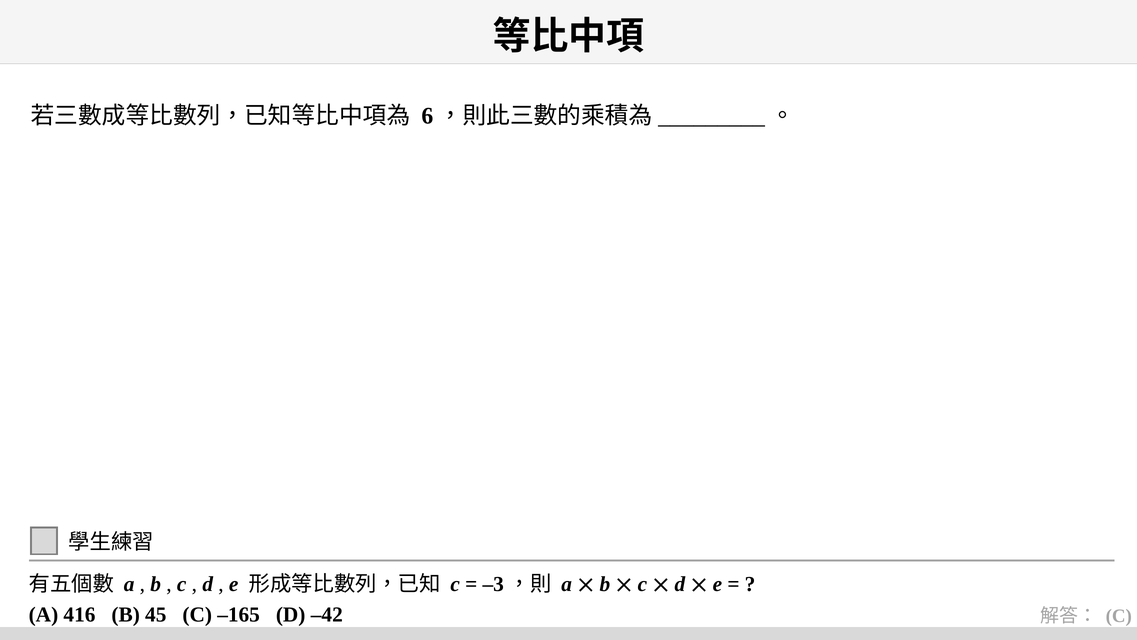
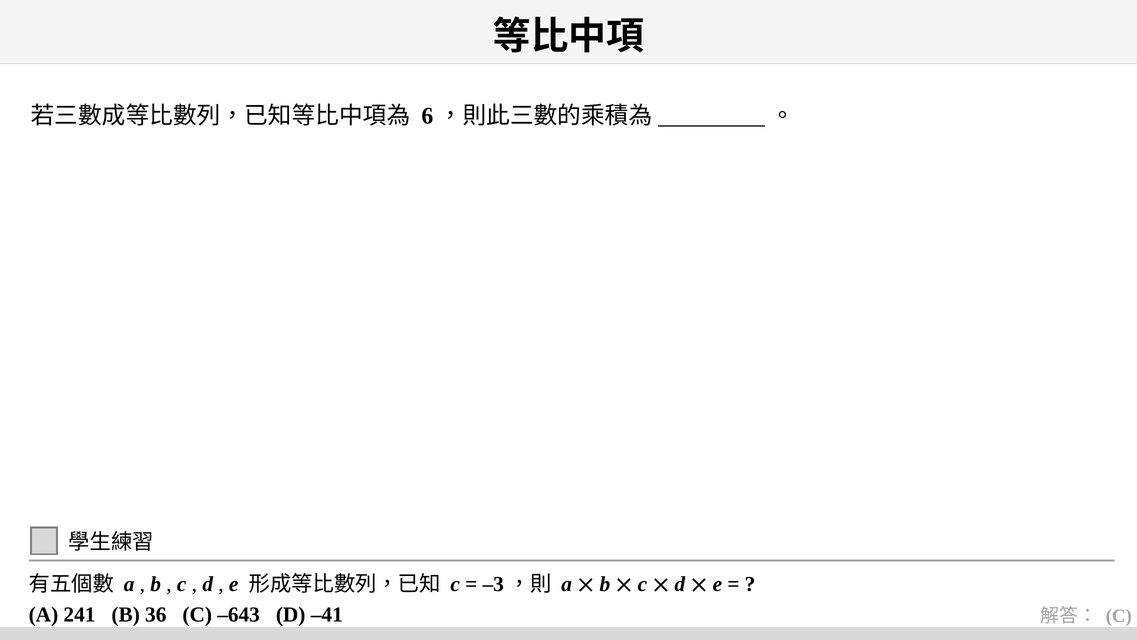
416: 416 -> 241 (79, 614)
45: 45 -> 36 (156, 614)
–165: –165 -> –643 (239, 614)
–42: –42 -> –41 (327, 614)
